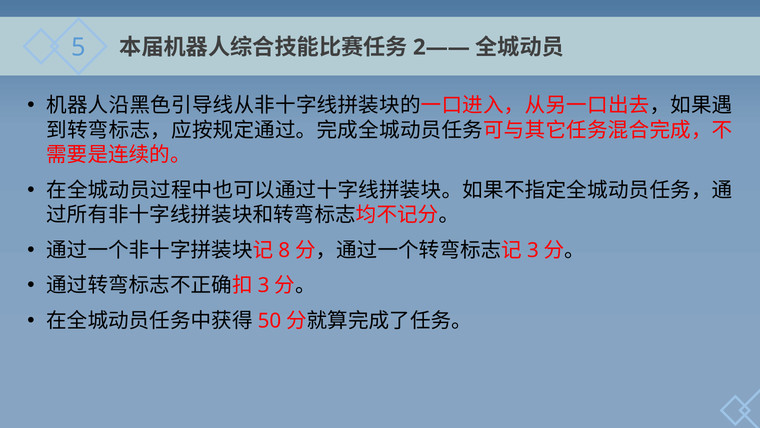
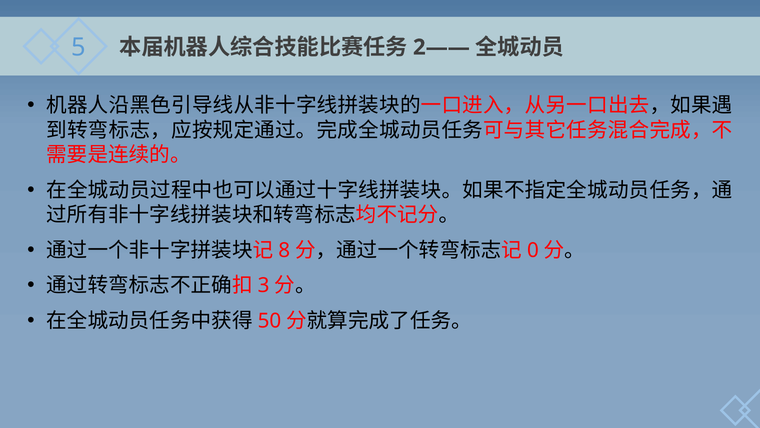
3: 3 -> 0 (533, 250)
